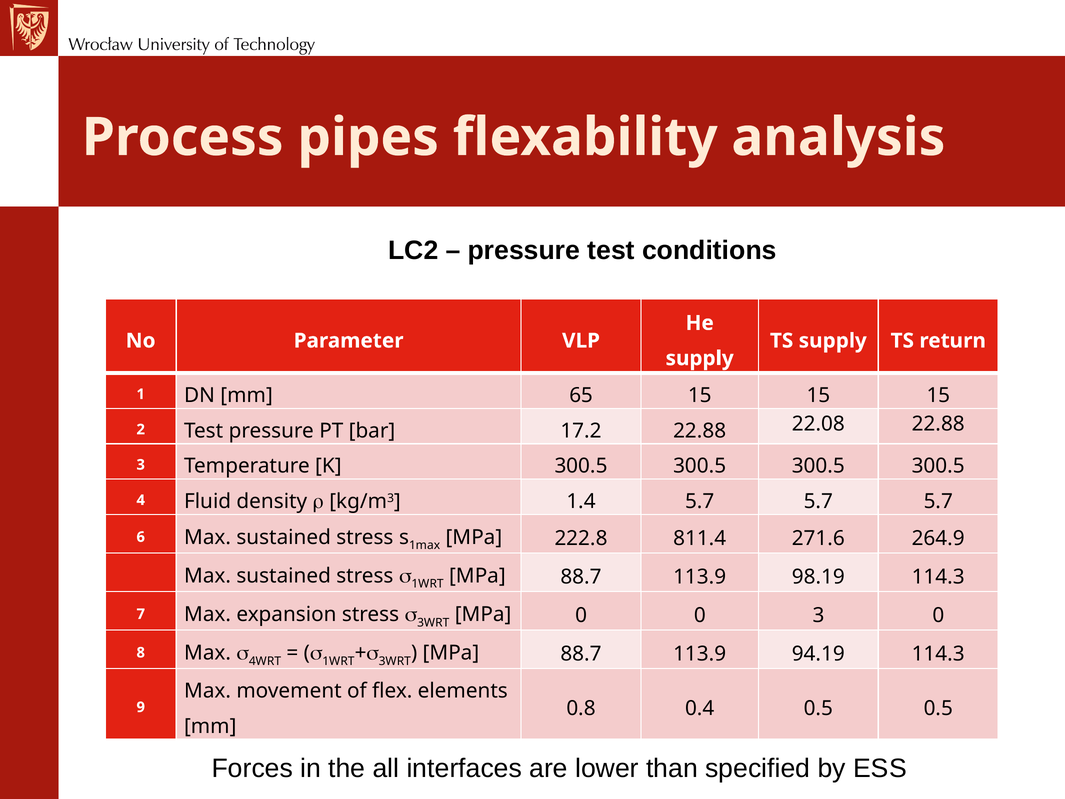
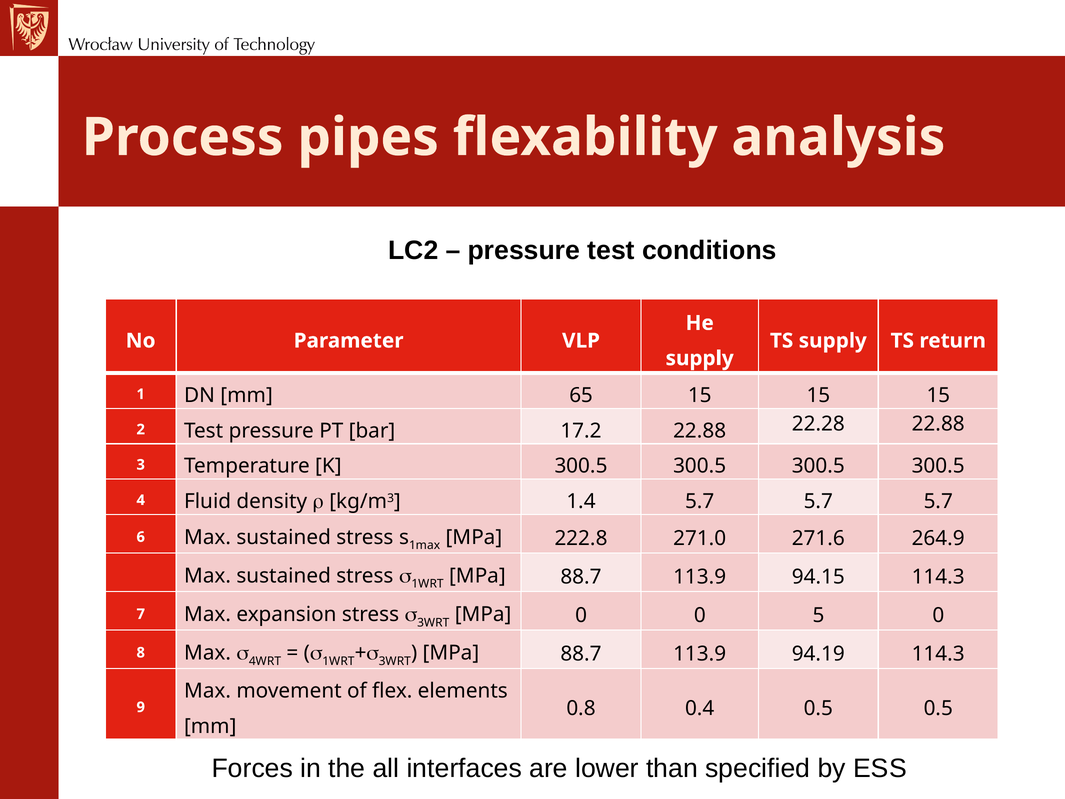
22.08: 22.08 -> 22.28 (818, 424)
811.4: 811.4 -> 271.0 (700, 538)
98.19: 98.19 -> 94.15 (818, 577)
0 3: 3 -> 5 (818, 615)
